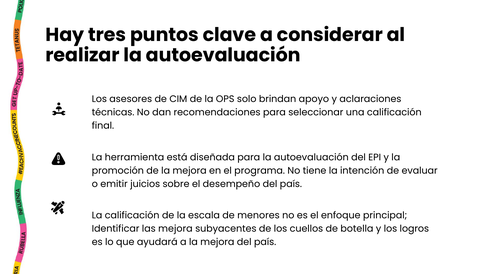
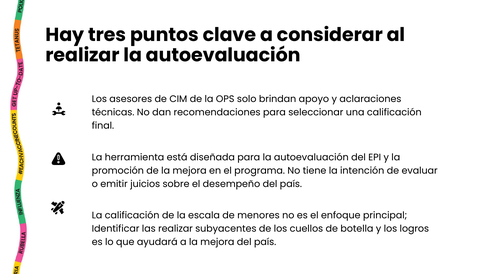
las mejora: mejora -> realizar (175, 229)
